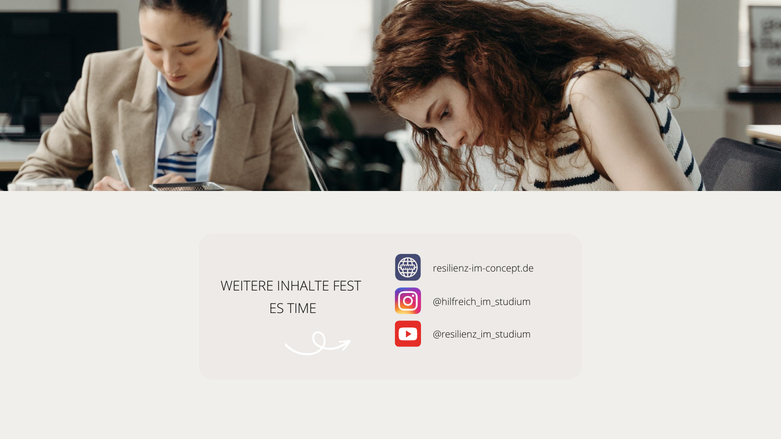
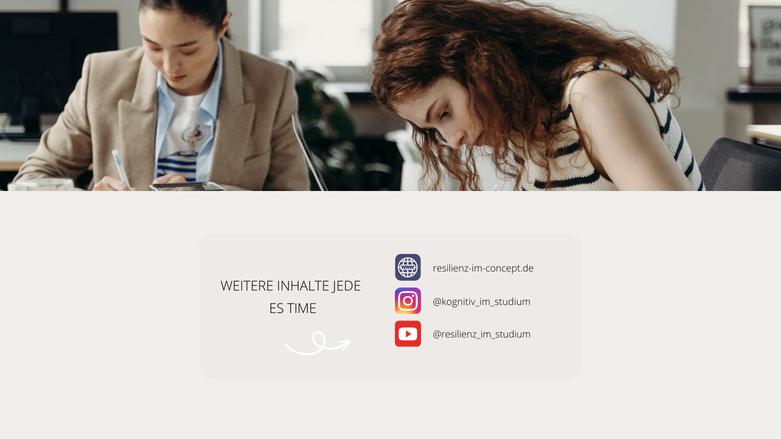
FEST: FEST -> JEDE (347, 286)
@hilfreich_im_studium: @hilfreich_im_studium -> @kognitiv_im_studium (482, 302)
